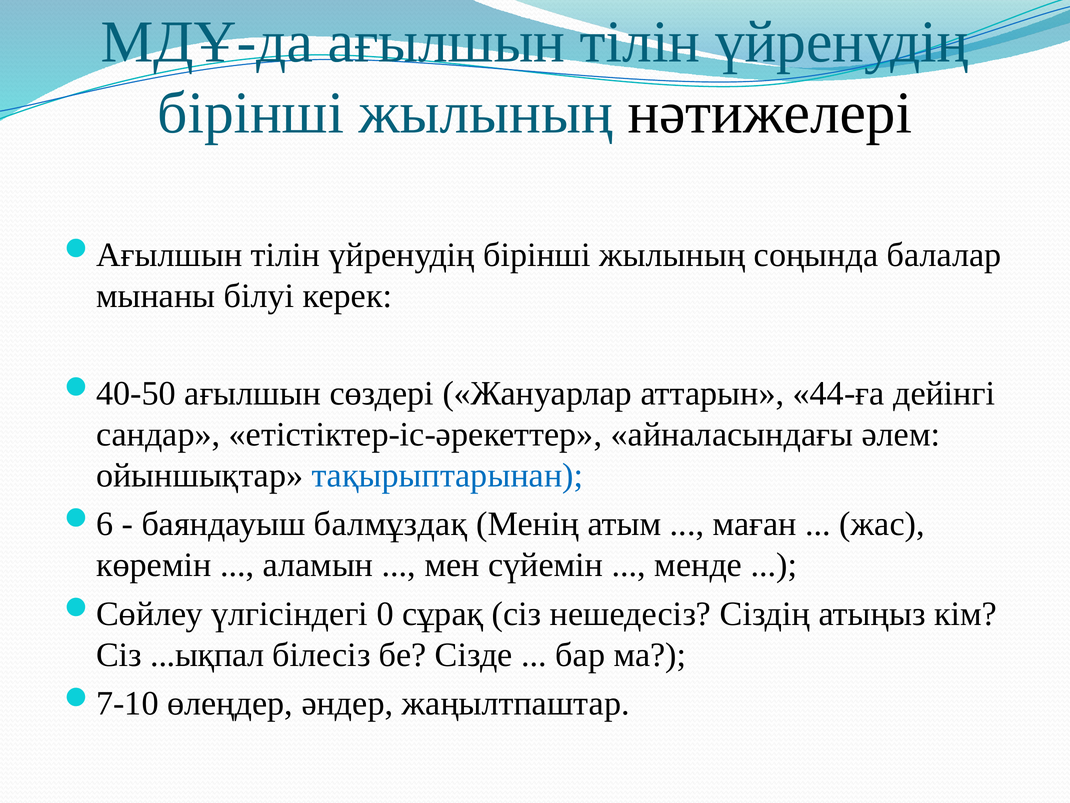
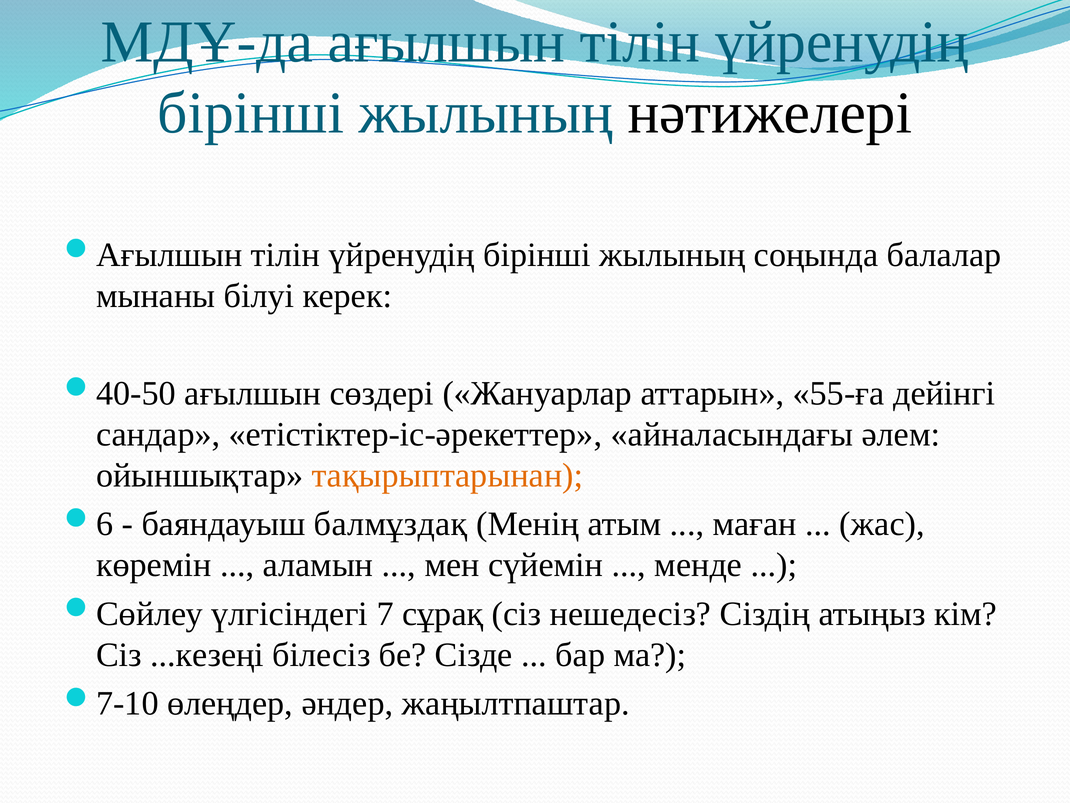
44-ға: 44-ға -> 55-ға (839, 393)
тақырыптарынан colour: blue -> orange (448, 475)
0: 0 -> 7 (385, 613)
...ықпал: ...ықпал -> ...кезеңі (207, 654)
